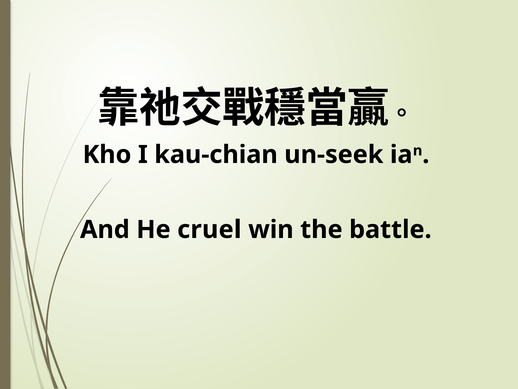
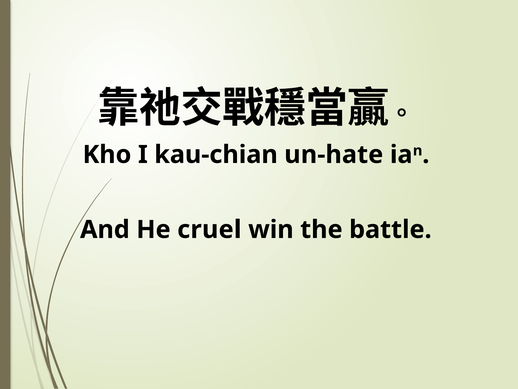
un-seek: un-seek -> un-hate (334, 154)
